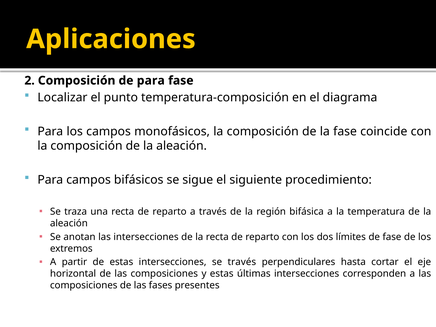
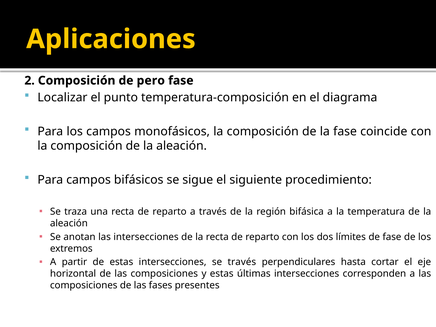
de para: para -> pero (151, 81)
